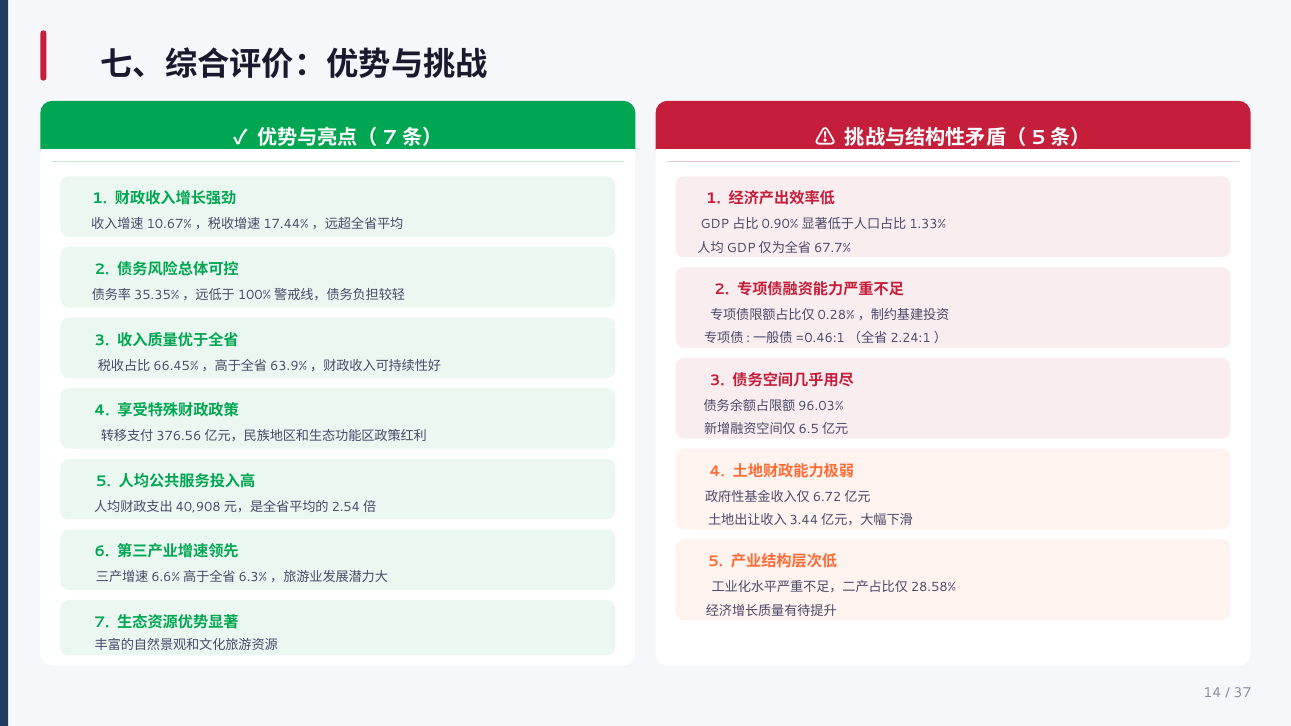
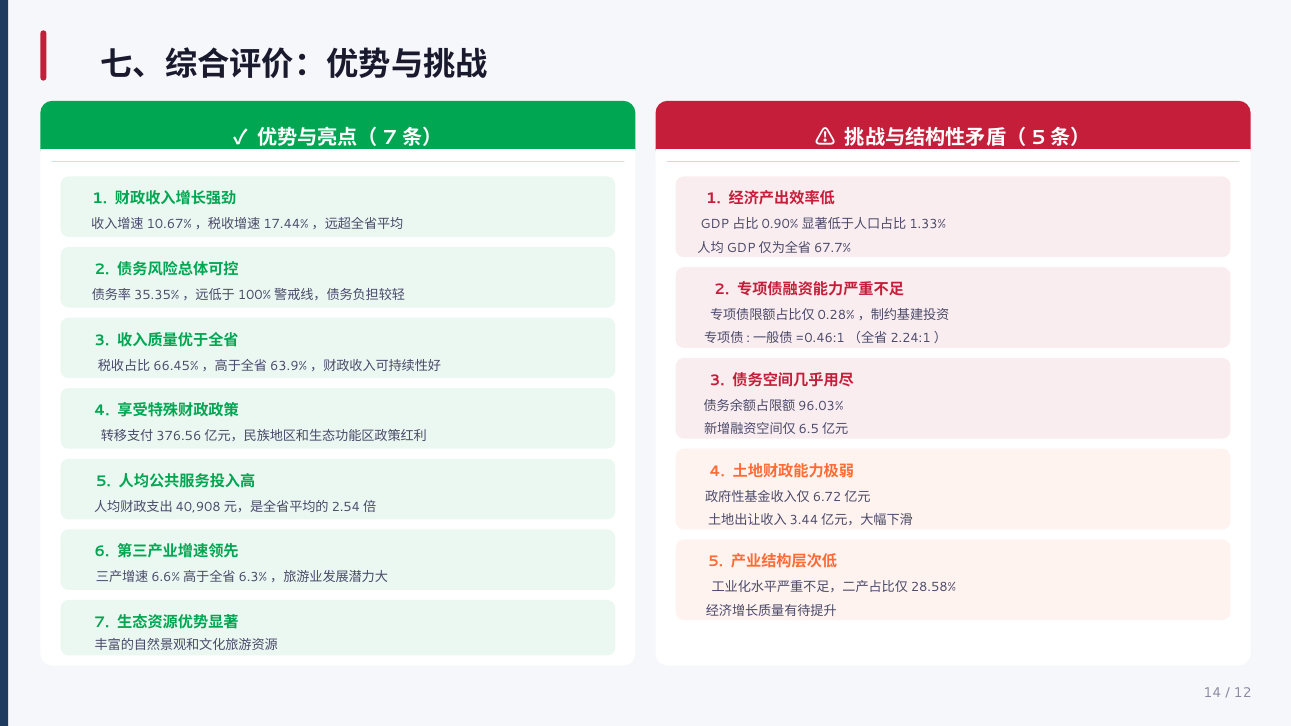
37: 37 -> 12 (1243, 693)
